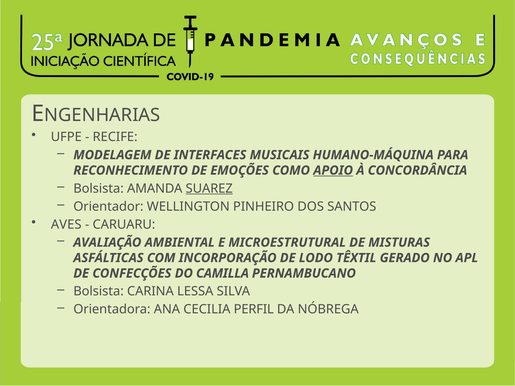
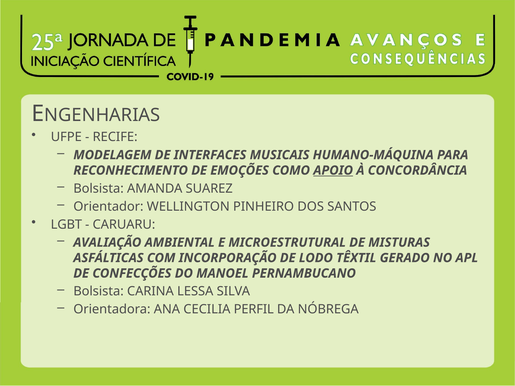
SUAREZ underline: present -> none (209, 189)
AVES: AVES -> LGBT (66, 225)
CAMILLA: CAMILLA -> MANOEL (222, 274)
